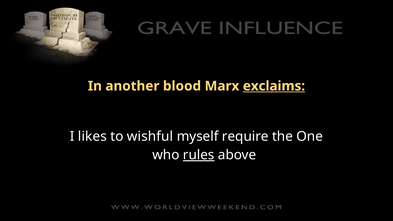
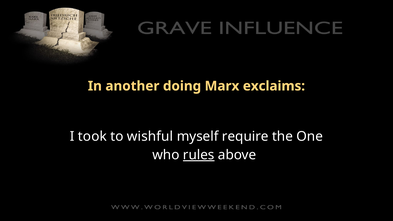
blood: blood -> doing (182, 86)
exclaims underline: present -> none (274, 86)
likes: likes -> took (92, 137)
